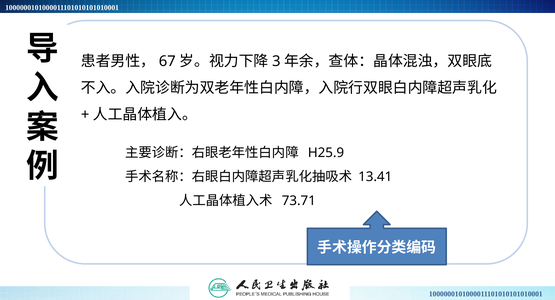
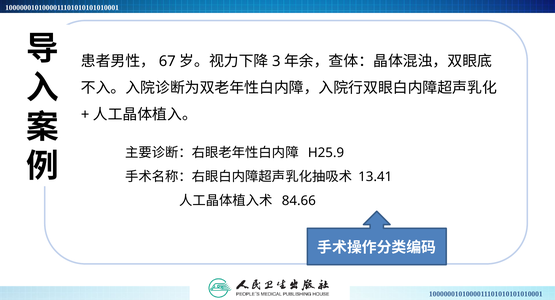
73.71: 73.71 -> 84.66 (299, 201)
